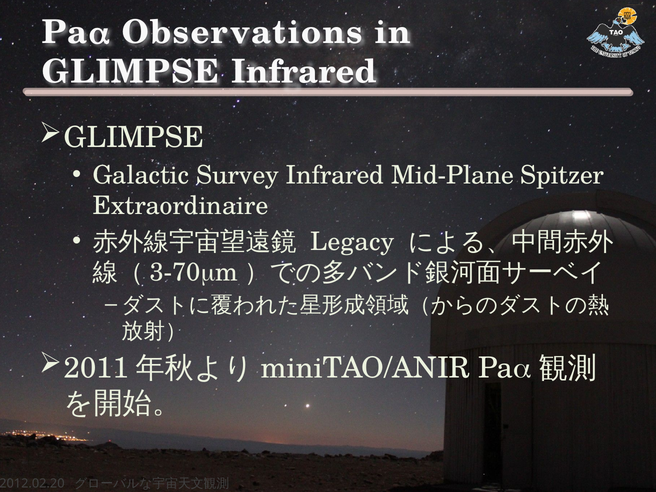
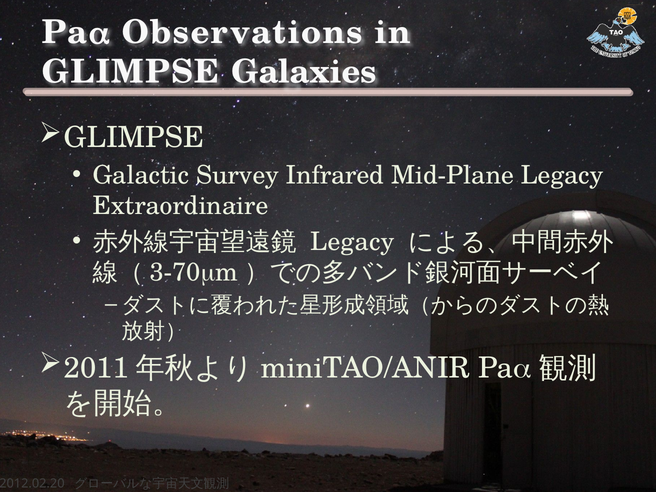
GLIMPSE Infrared: Infrared -> Galaxies (304, 72)
Mid-Plane Spitzer: Spitzer -> Legacy (562, 175)
